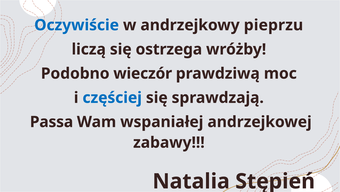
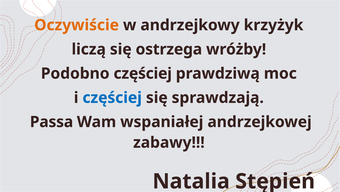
Oczywiście colour: blue -> orange (77, 25)
pieprzu: pieprzu -> krzyżyk (274, 25)
Podobno wieczór: wieczór -> częściej (143, 73)
